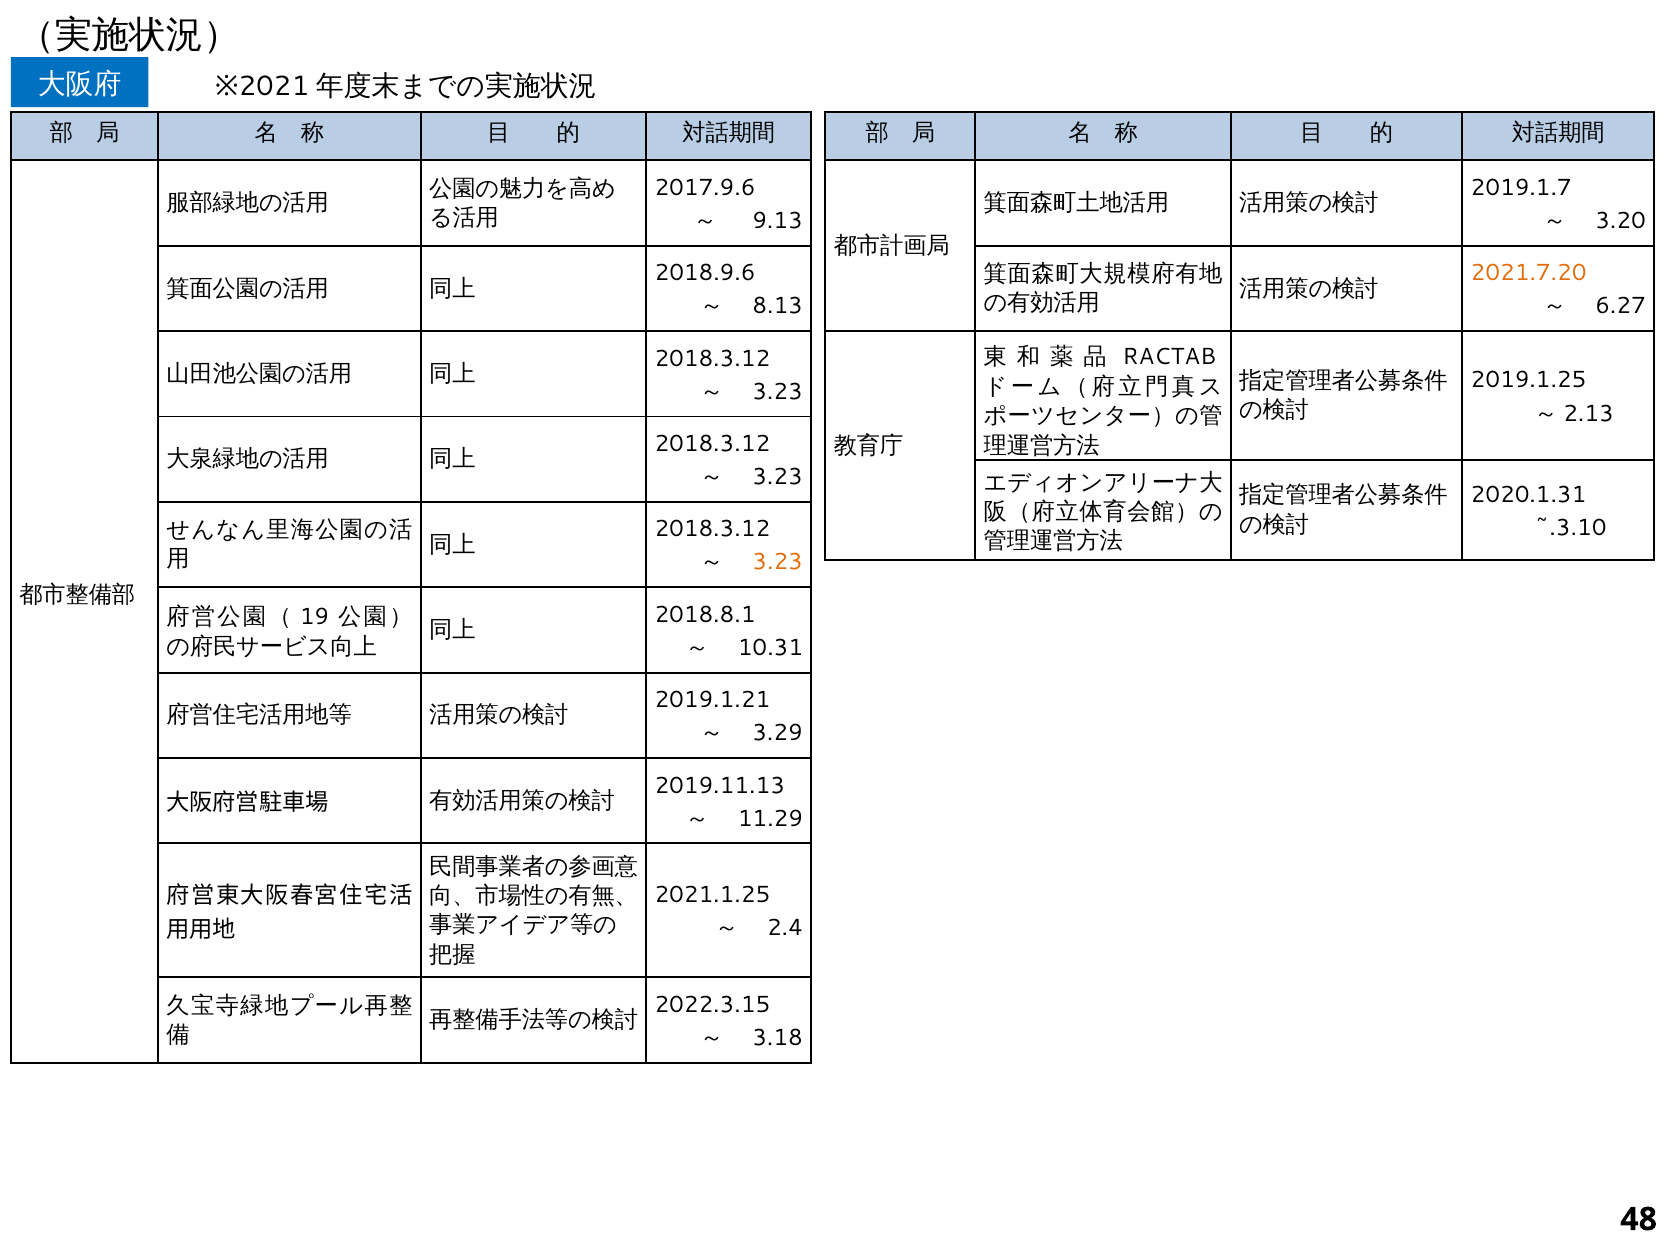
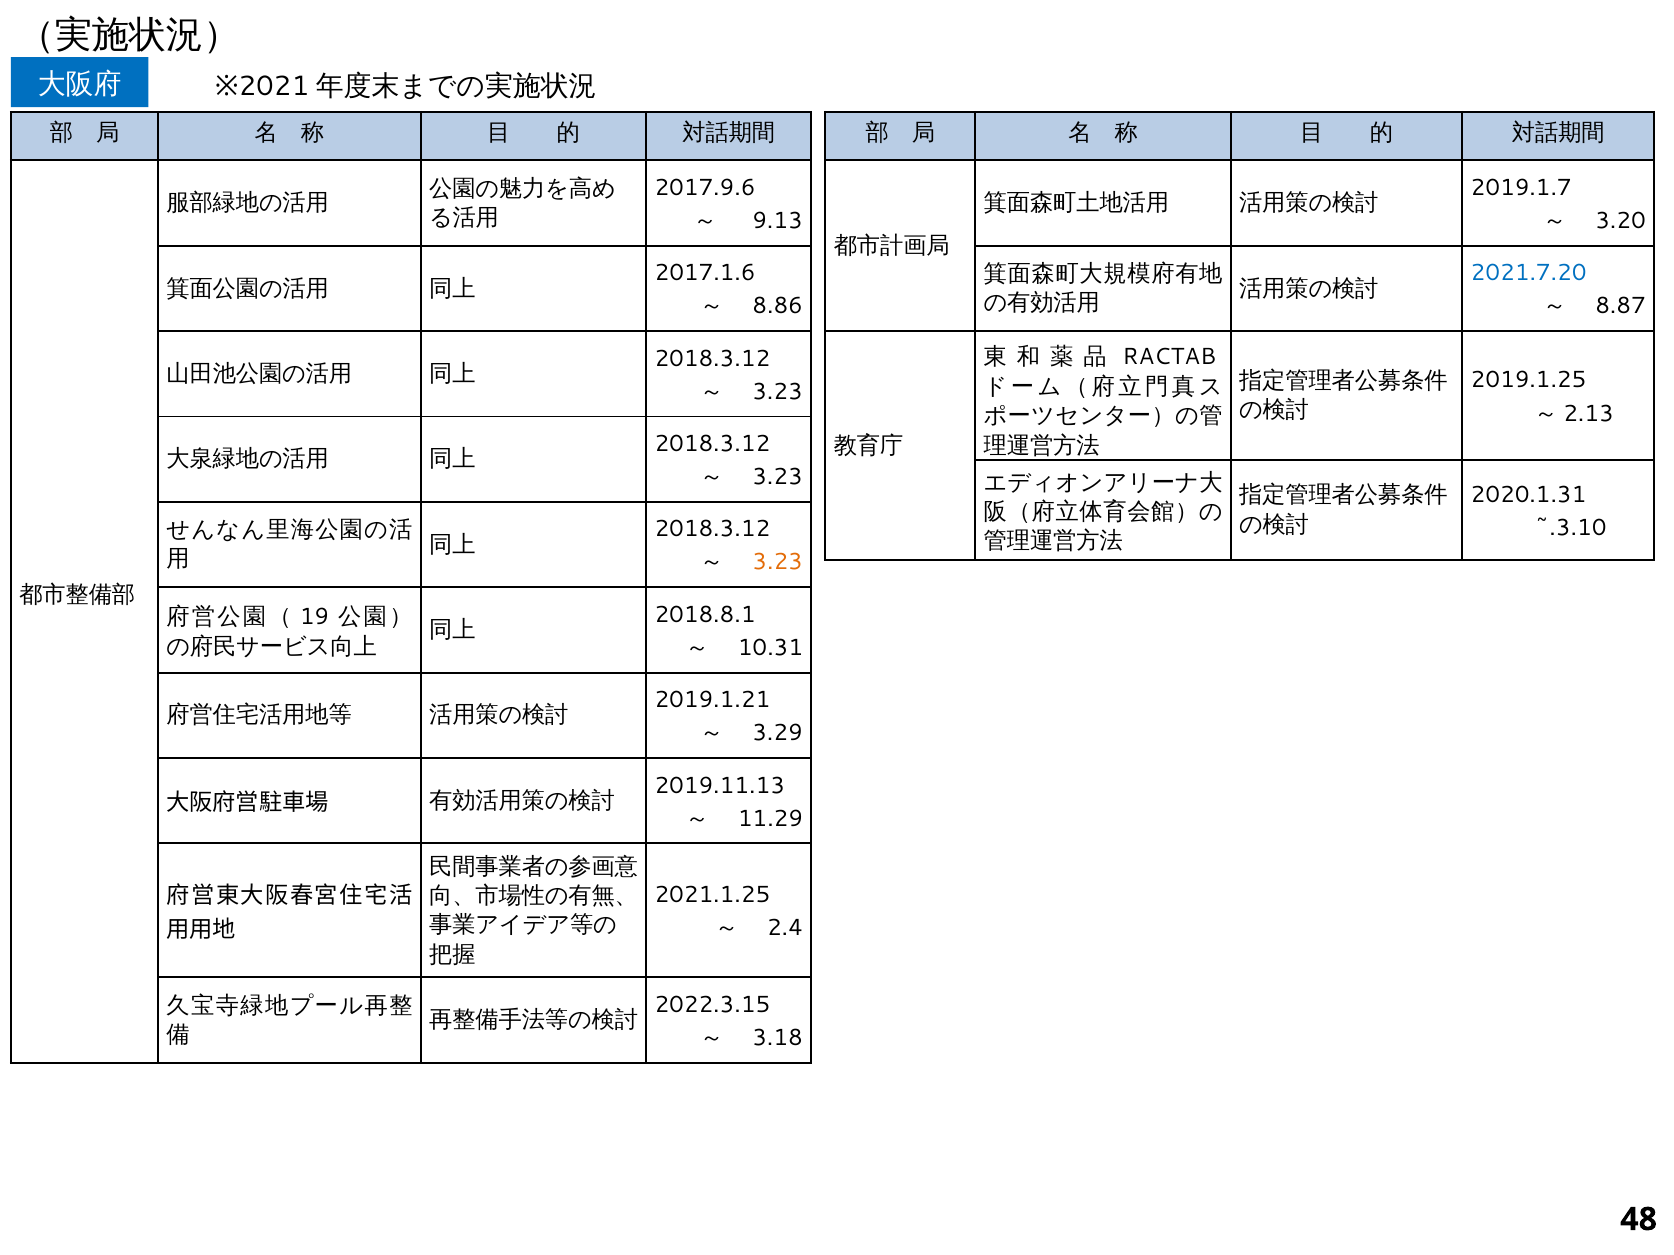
2018.9.6: 2018.9.6 -> 2017.1.6 (705, 273)
2021.7.20 colour: orange -> blue (1529, 273)
8.13: 8.13 -> 8.86 (778, 306)
6.27: 6.27 -> 8.87 (1621, 306)
